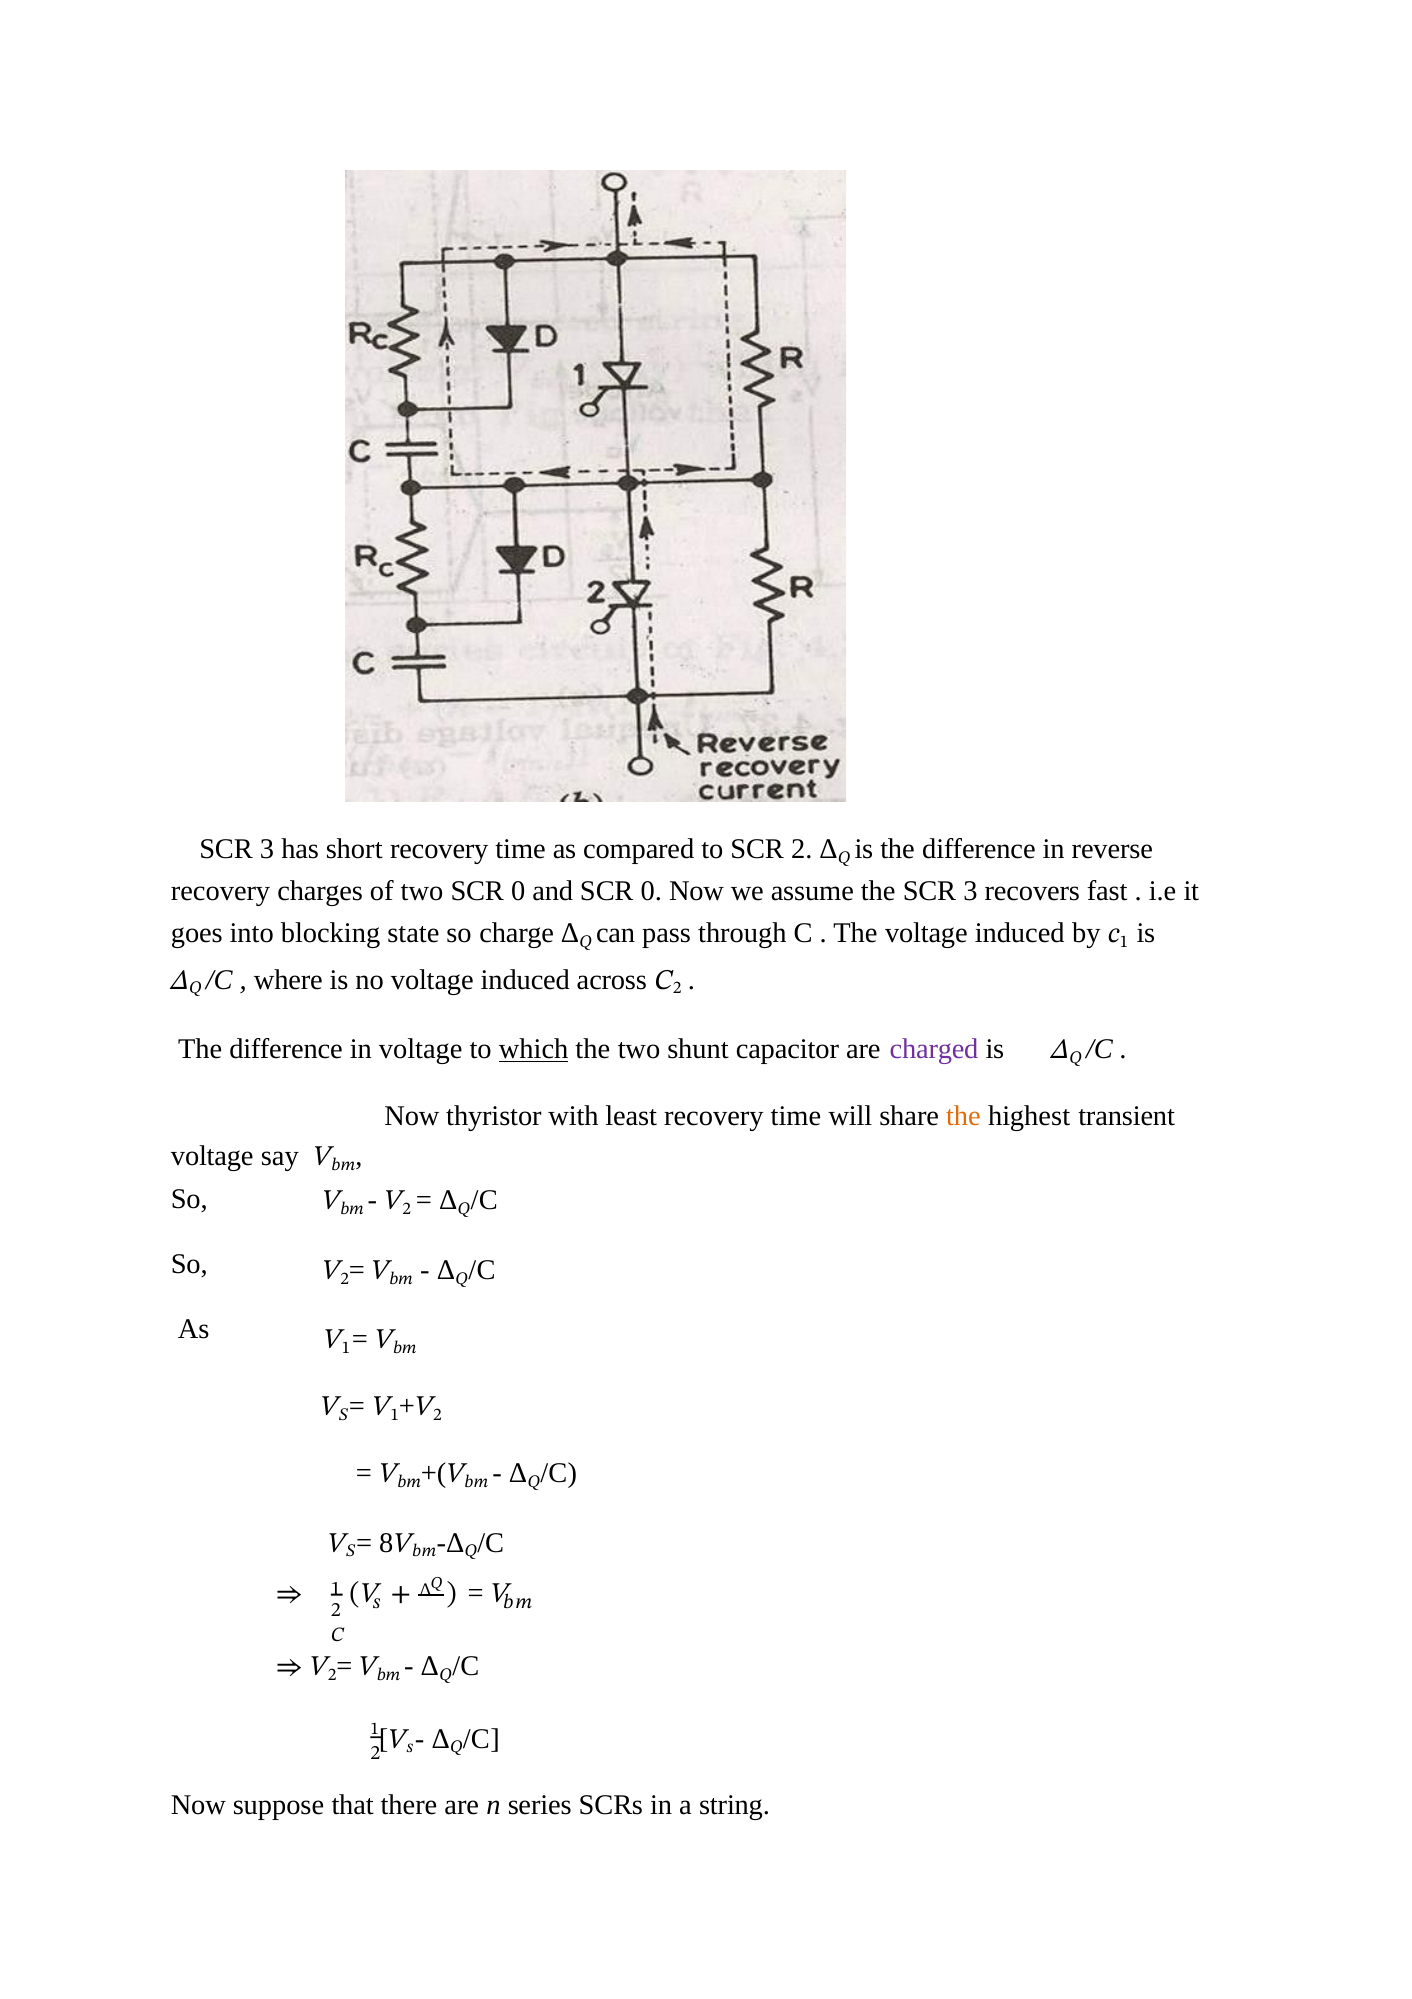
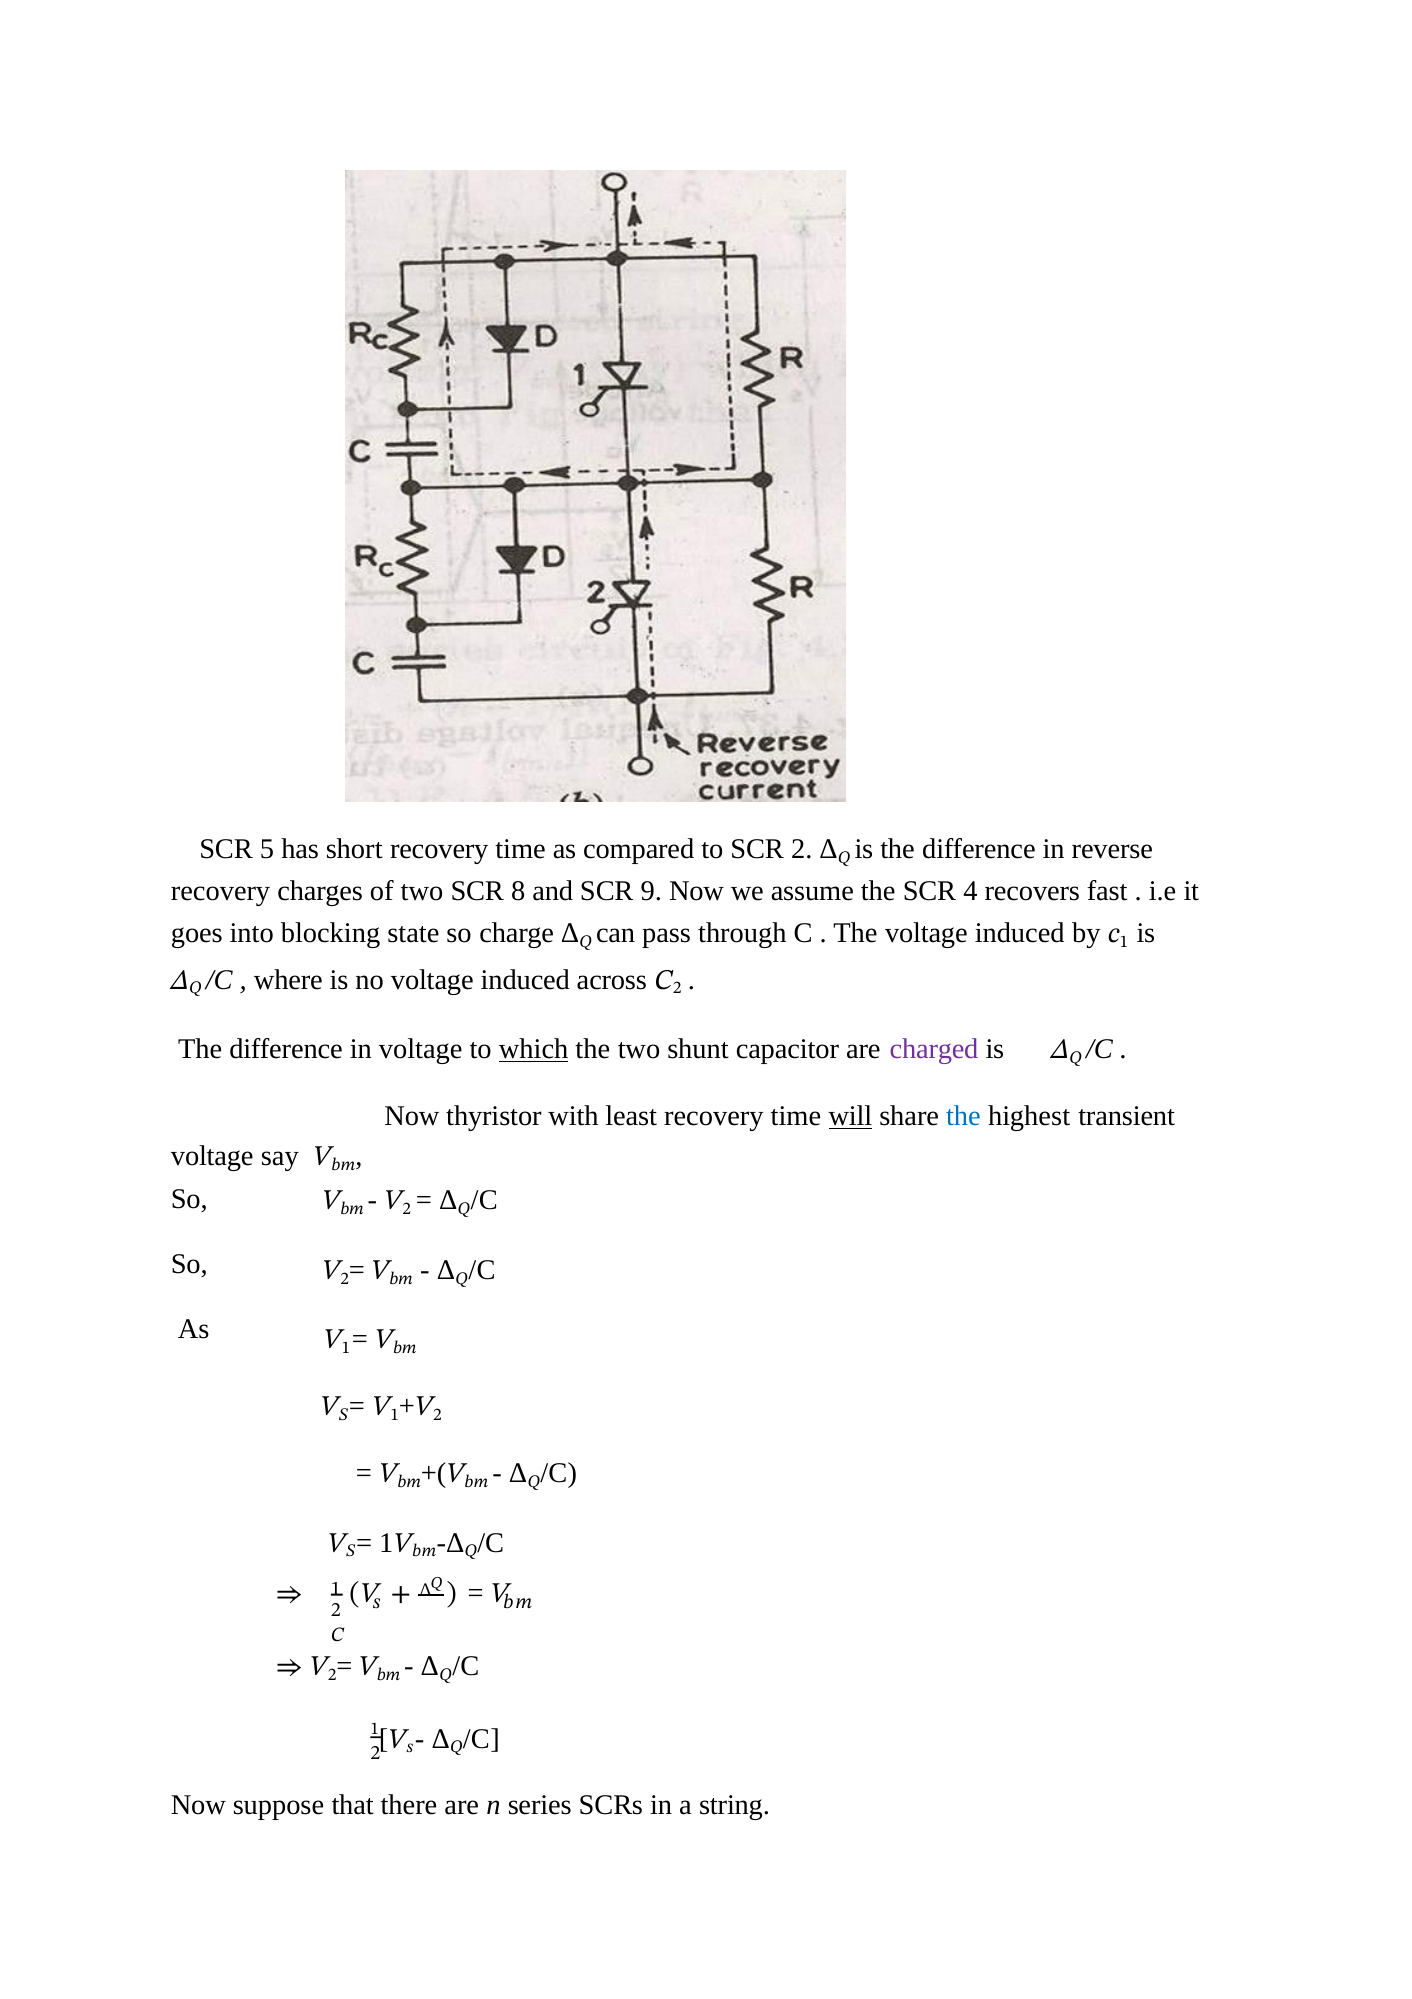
3: 3 -> 5 (267, 849)
two SCR 0: 0 -> 8 (518, 891)
and SCR 0: 0 -> 9 (651, 891)
the SCR 3: 3 -> 4 (970, 891)
will underline: none -> present (850, 1116)
the colour: orange -> blue (963, 1116)
8: 8 -> 1 (386, 1542)
